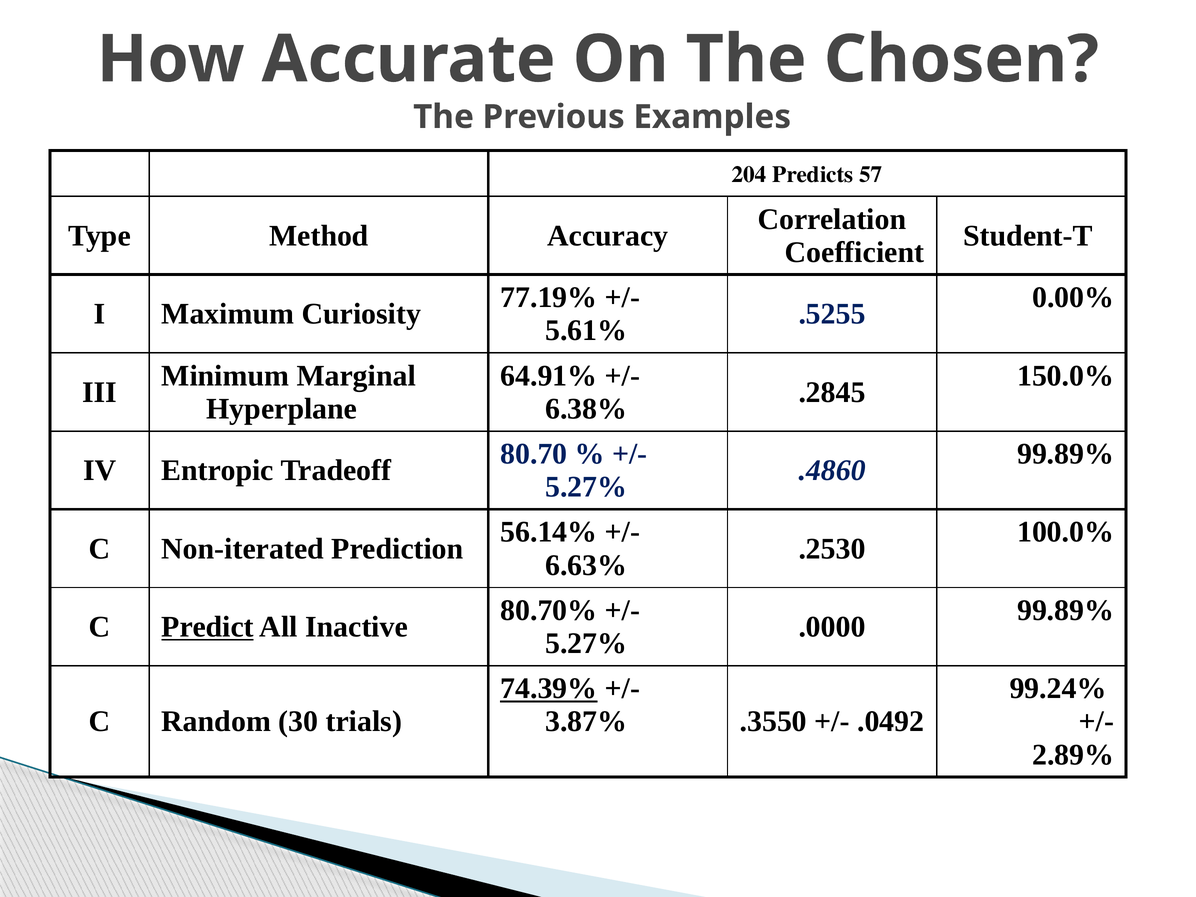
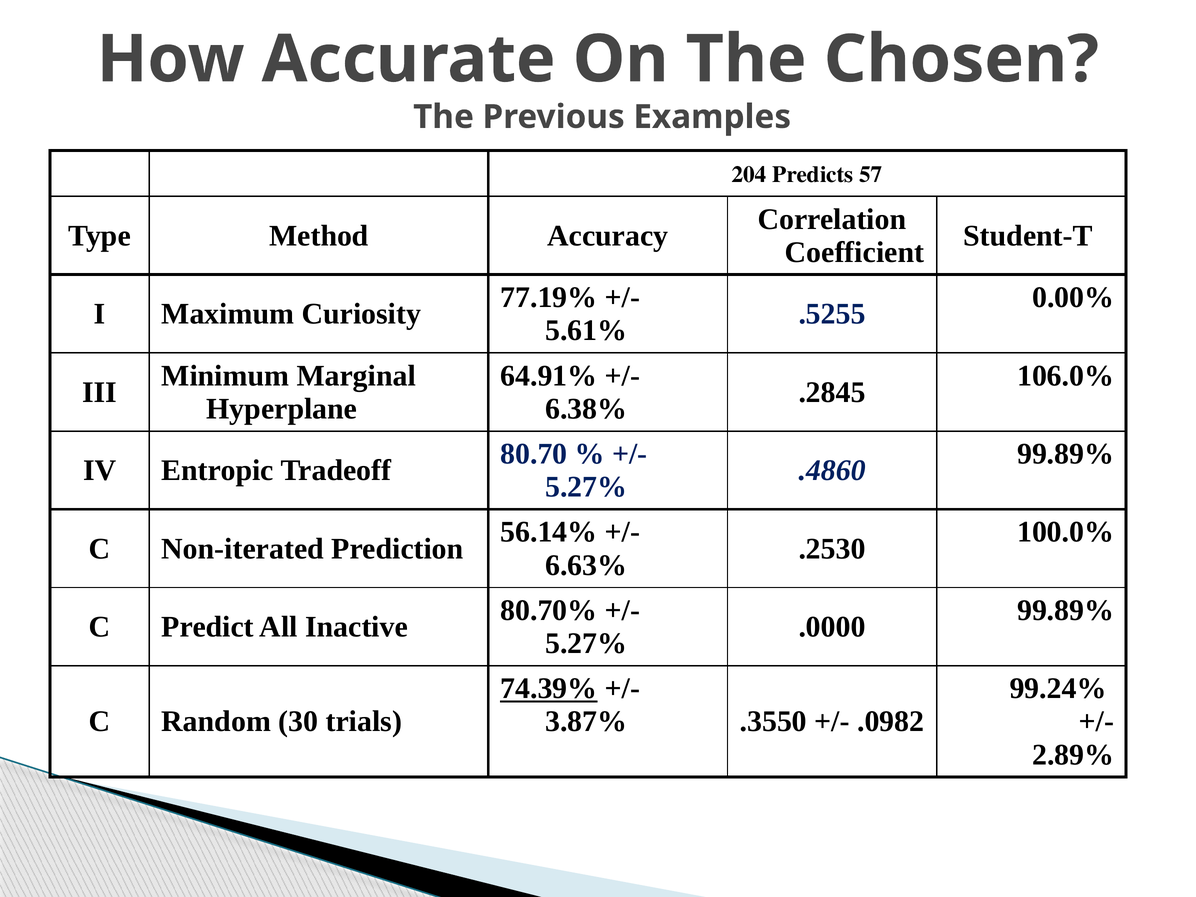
150.0%: 150.0% -> 106.0% (1066, 376)
Predict underline: present -> none (208, 627)
.0492: .0492 -> .0982 (891, 722)
